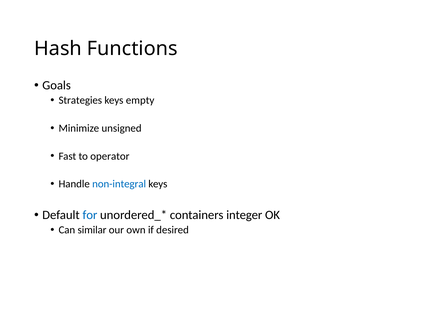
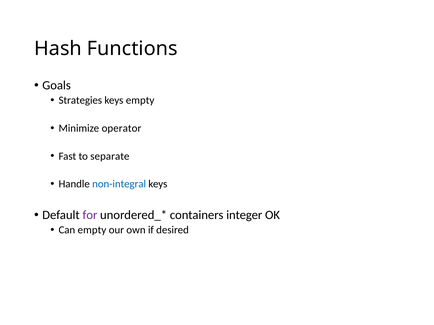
unsigned: unsigned -> operator (121, 128)
operator: operator -> separate (110, 156)
for colour: blue -> purple (90, 215)
Can similar: similar -> empty (92, 230)
